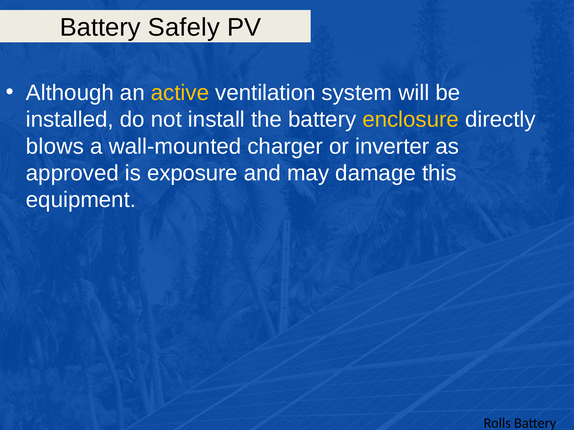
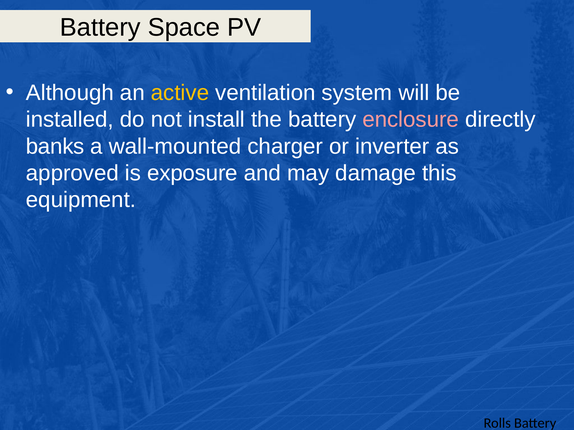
Safely: Safely -> Space (184, 27)
enclosure colour: yellow -> pink (411, 120)
blows: blows -> banks (55, 146)
